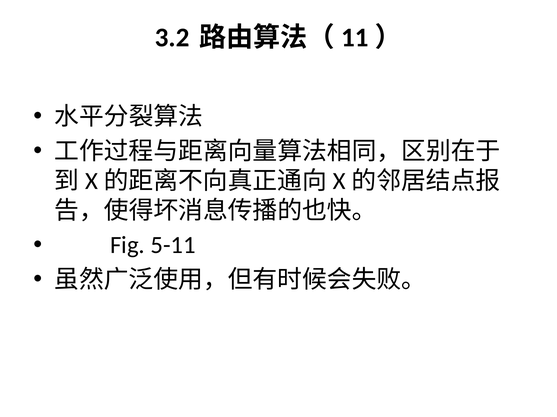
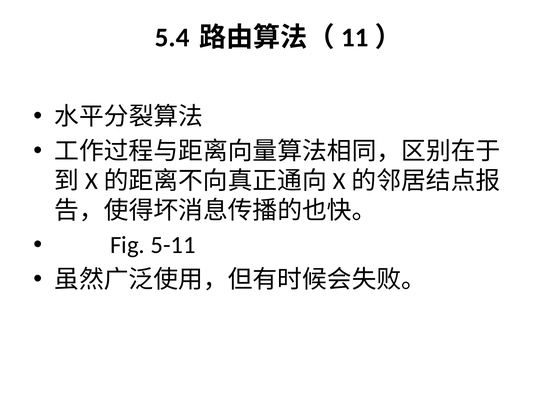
3.2: 3.2 -> 5.4 (172, 38)
